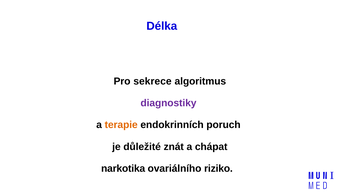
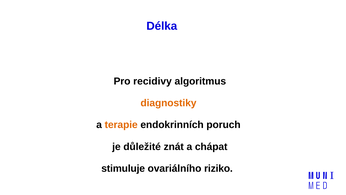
sekrece: sekrece -> recidivy (153, 81)
diagnostiky colour: purple -> orange (169, 103)
narkotika: narkotika -> stimuluje (123, 168)
